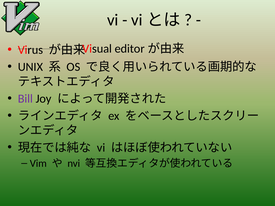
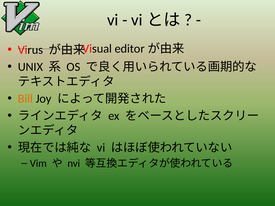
Bill colour: purple -> orange (25, 99)
